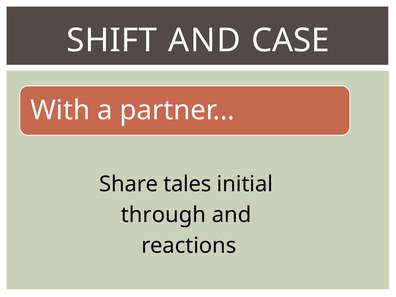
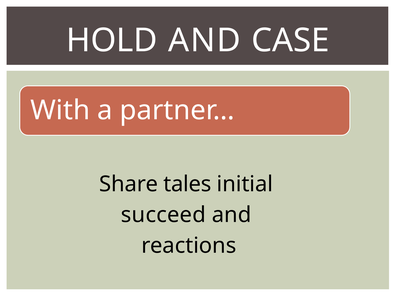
SHIFT: SHIFT -> HOLD (112, 41)
through: through -> succeed (163, 215)
